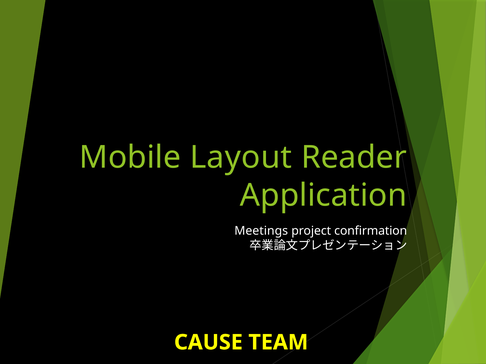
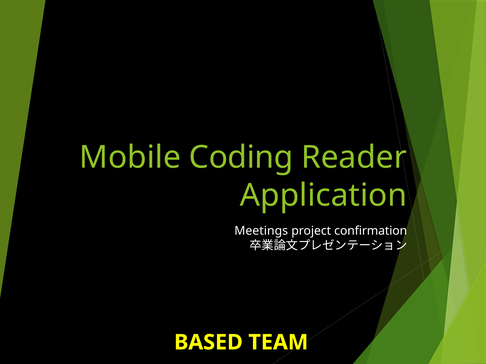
Layout: Layout -> Coding (241, 158)
CAUSE: CAUSE -> BASED (208, 343)
